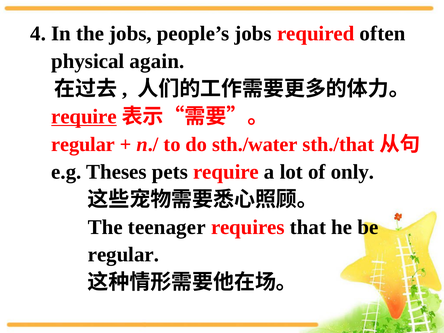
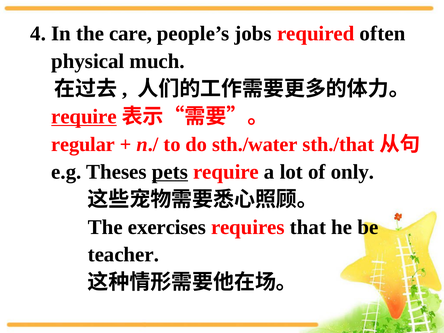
the jobs: jobs -> care (131, 34)
again: again -> much (157, 61)
pets underline: none -> present (170, 172)
teenager: teenager -> exercises (167, 227)
regular: regular -> teacher (123, 255)
